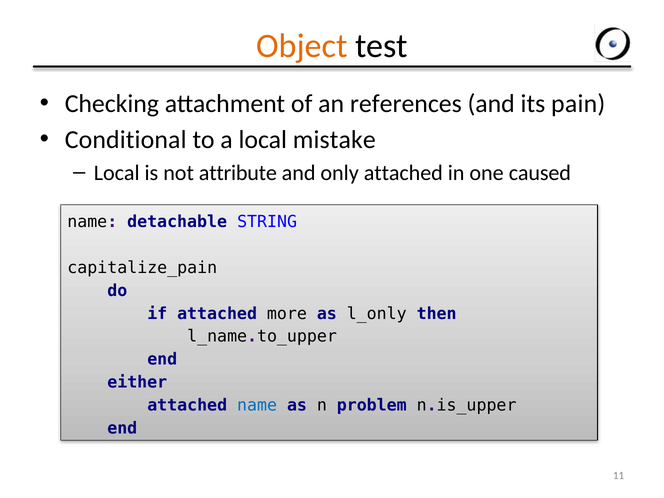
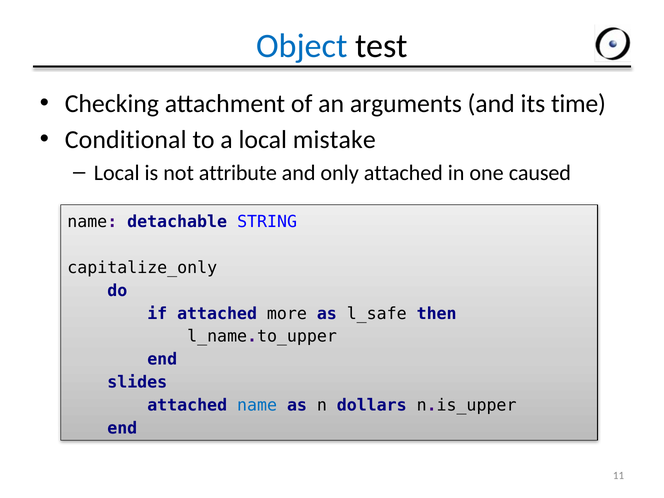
Object colour: orange -> blue (302, 46)
references: references -> arguments (406, 104)
pain: pain -> time (578, 104)
capitalize_pain: capitalize_pain -> capitalize_only (142, 268)
l_only: l_only -> l_safe (377, 314)
either: either -> slides (137, 382)
problem: problem -> dollars (372, 405)
